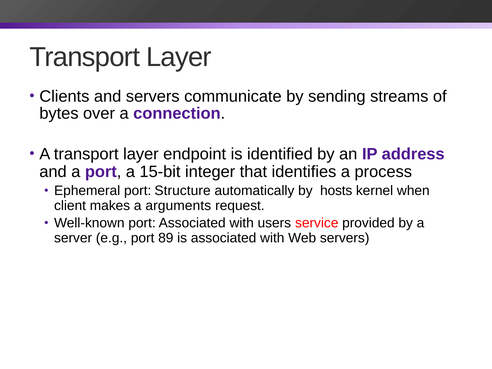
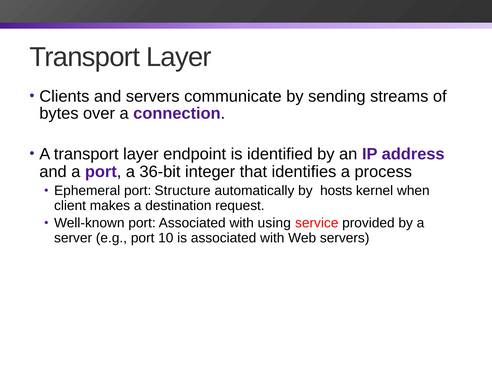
15-bit: 15-bit -> 36-bit (160, 172)
arguments: arguments -> destination (178, 206)
users: users -> using (274, 223)
89: 89 -> 10 (166, 238)
